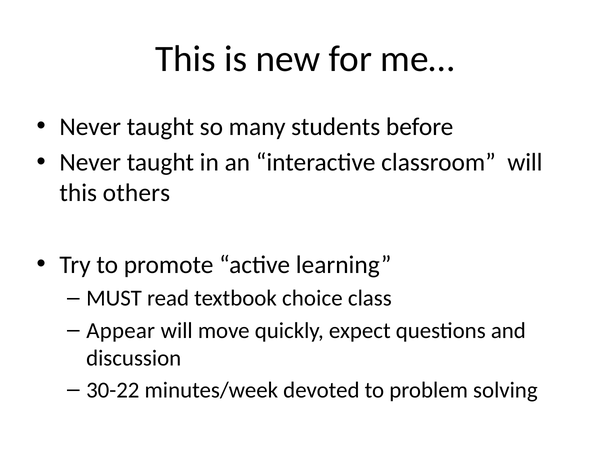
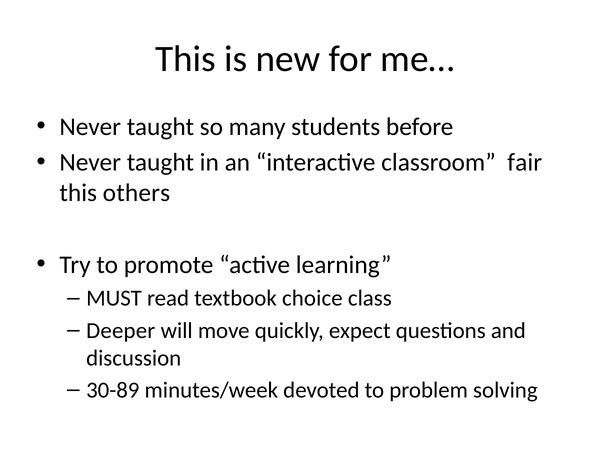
classroom will: will -> fair (525, 163)
Appear: Appear -> Deeper (121, 331)
30-22: 30-22 -> 30-89 (113, 391)
